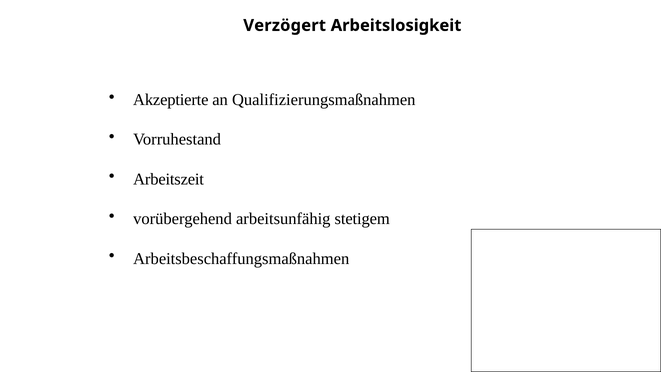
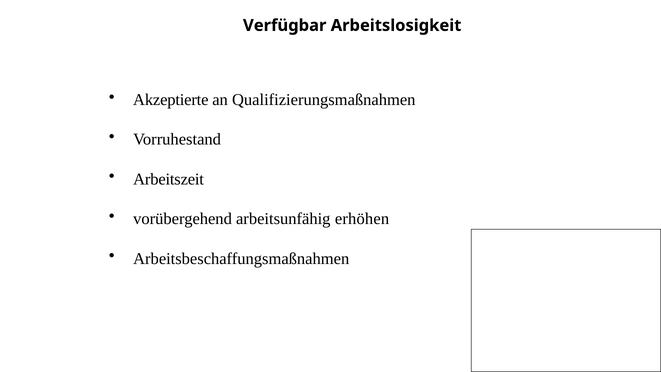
Verzögert: Verzögert -> Verfügbar (285, 25)
stetigem: stetigem -> erhöhen (362, 219)
